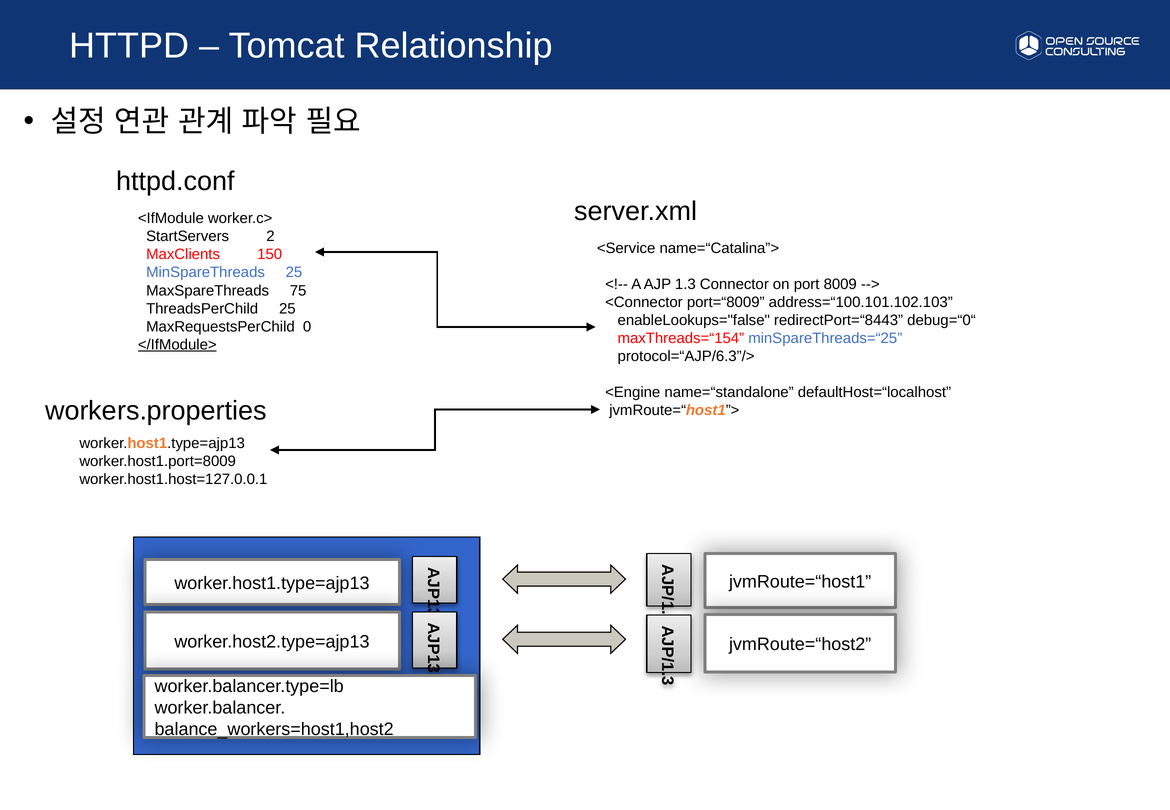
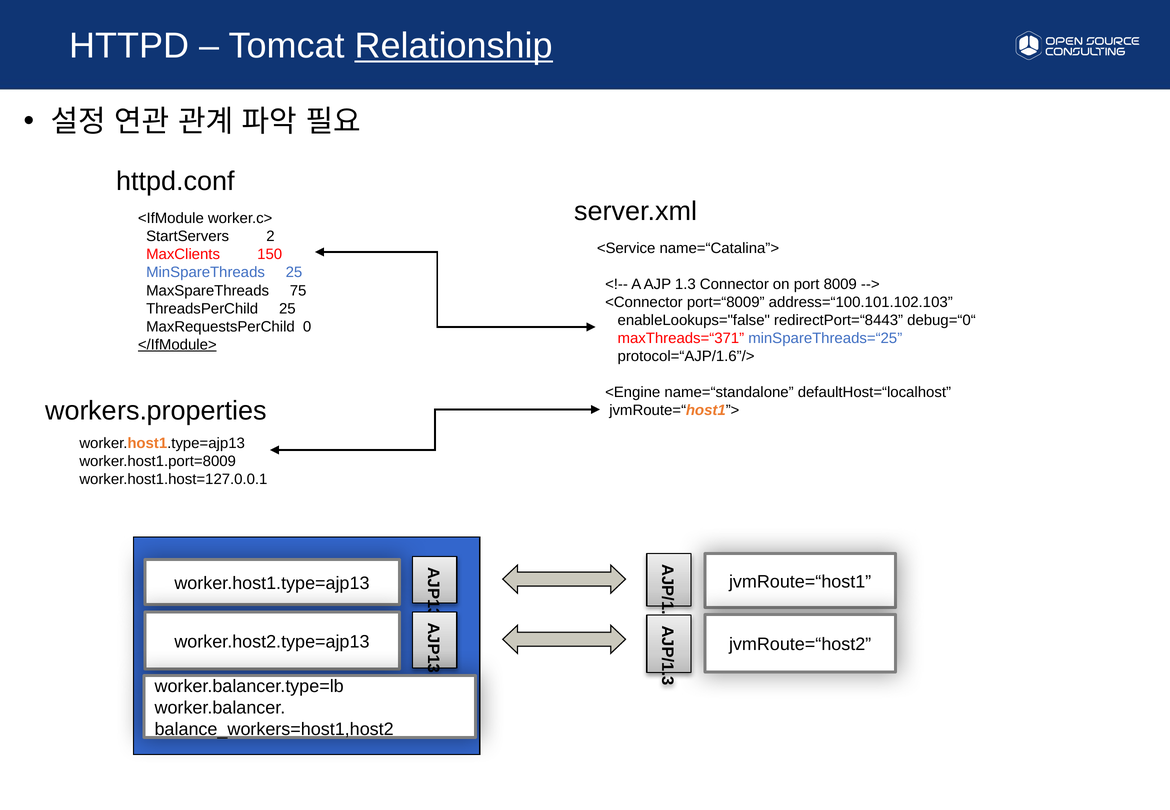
Relationship underline: none -> present (454, 46)
maxThreads=“154: maxThreads=“154 -> maxThreads=“371 (681, 338)
protocol=“AJP/6.3”/>: protocol=“AJP/6.3”/> -> protocol=“AJP/1.6”/> (686, 356)
